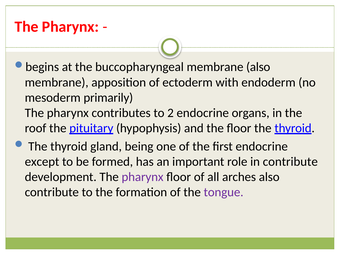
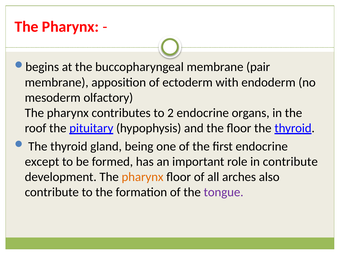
membrane also: also -> pair (258, 67)
primarily: primarily -> olfactory (108, 98)
pharynx colour: purple -> orange (143, 177)
